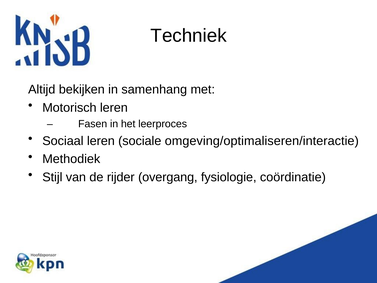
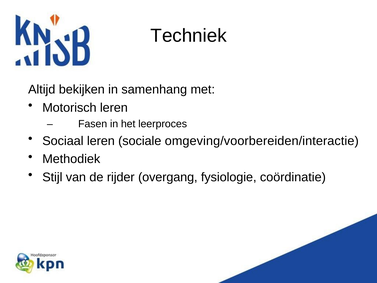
omgeving/optimaliseren/interactie: omgeving/optimaliseren/interactie -> omgeving/voorbereiden/interactie (262, 141)
